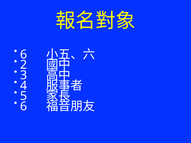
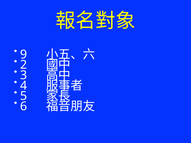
6: 6 -> 9 (24, 55)
